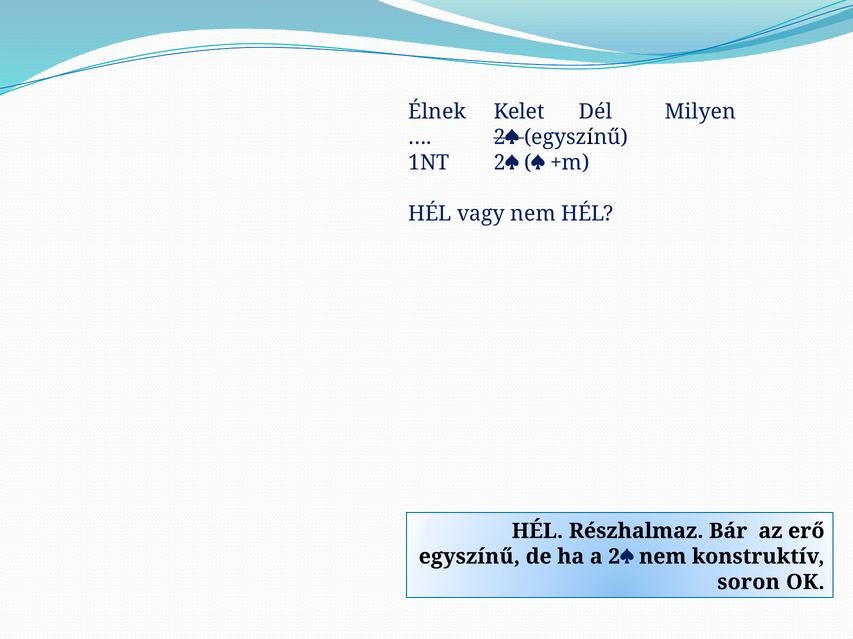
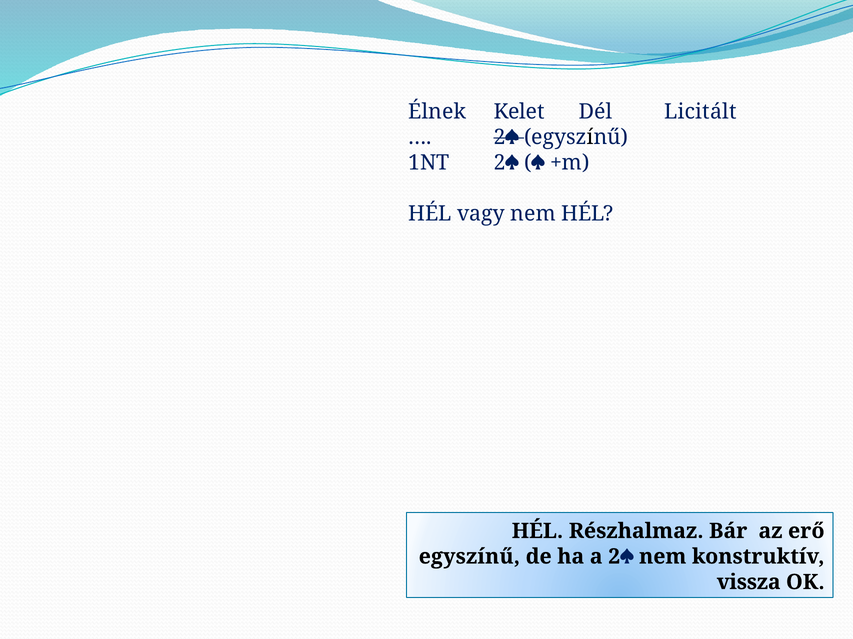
Milyen: Milyen -> Licitált (700, 112)
soron: soron -> vissza (749, 583)
